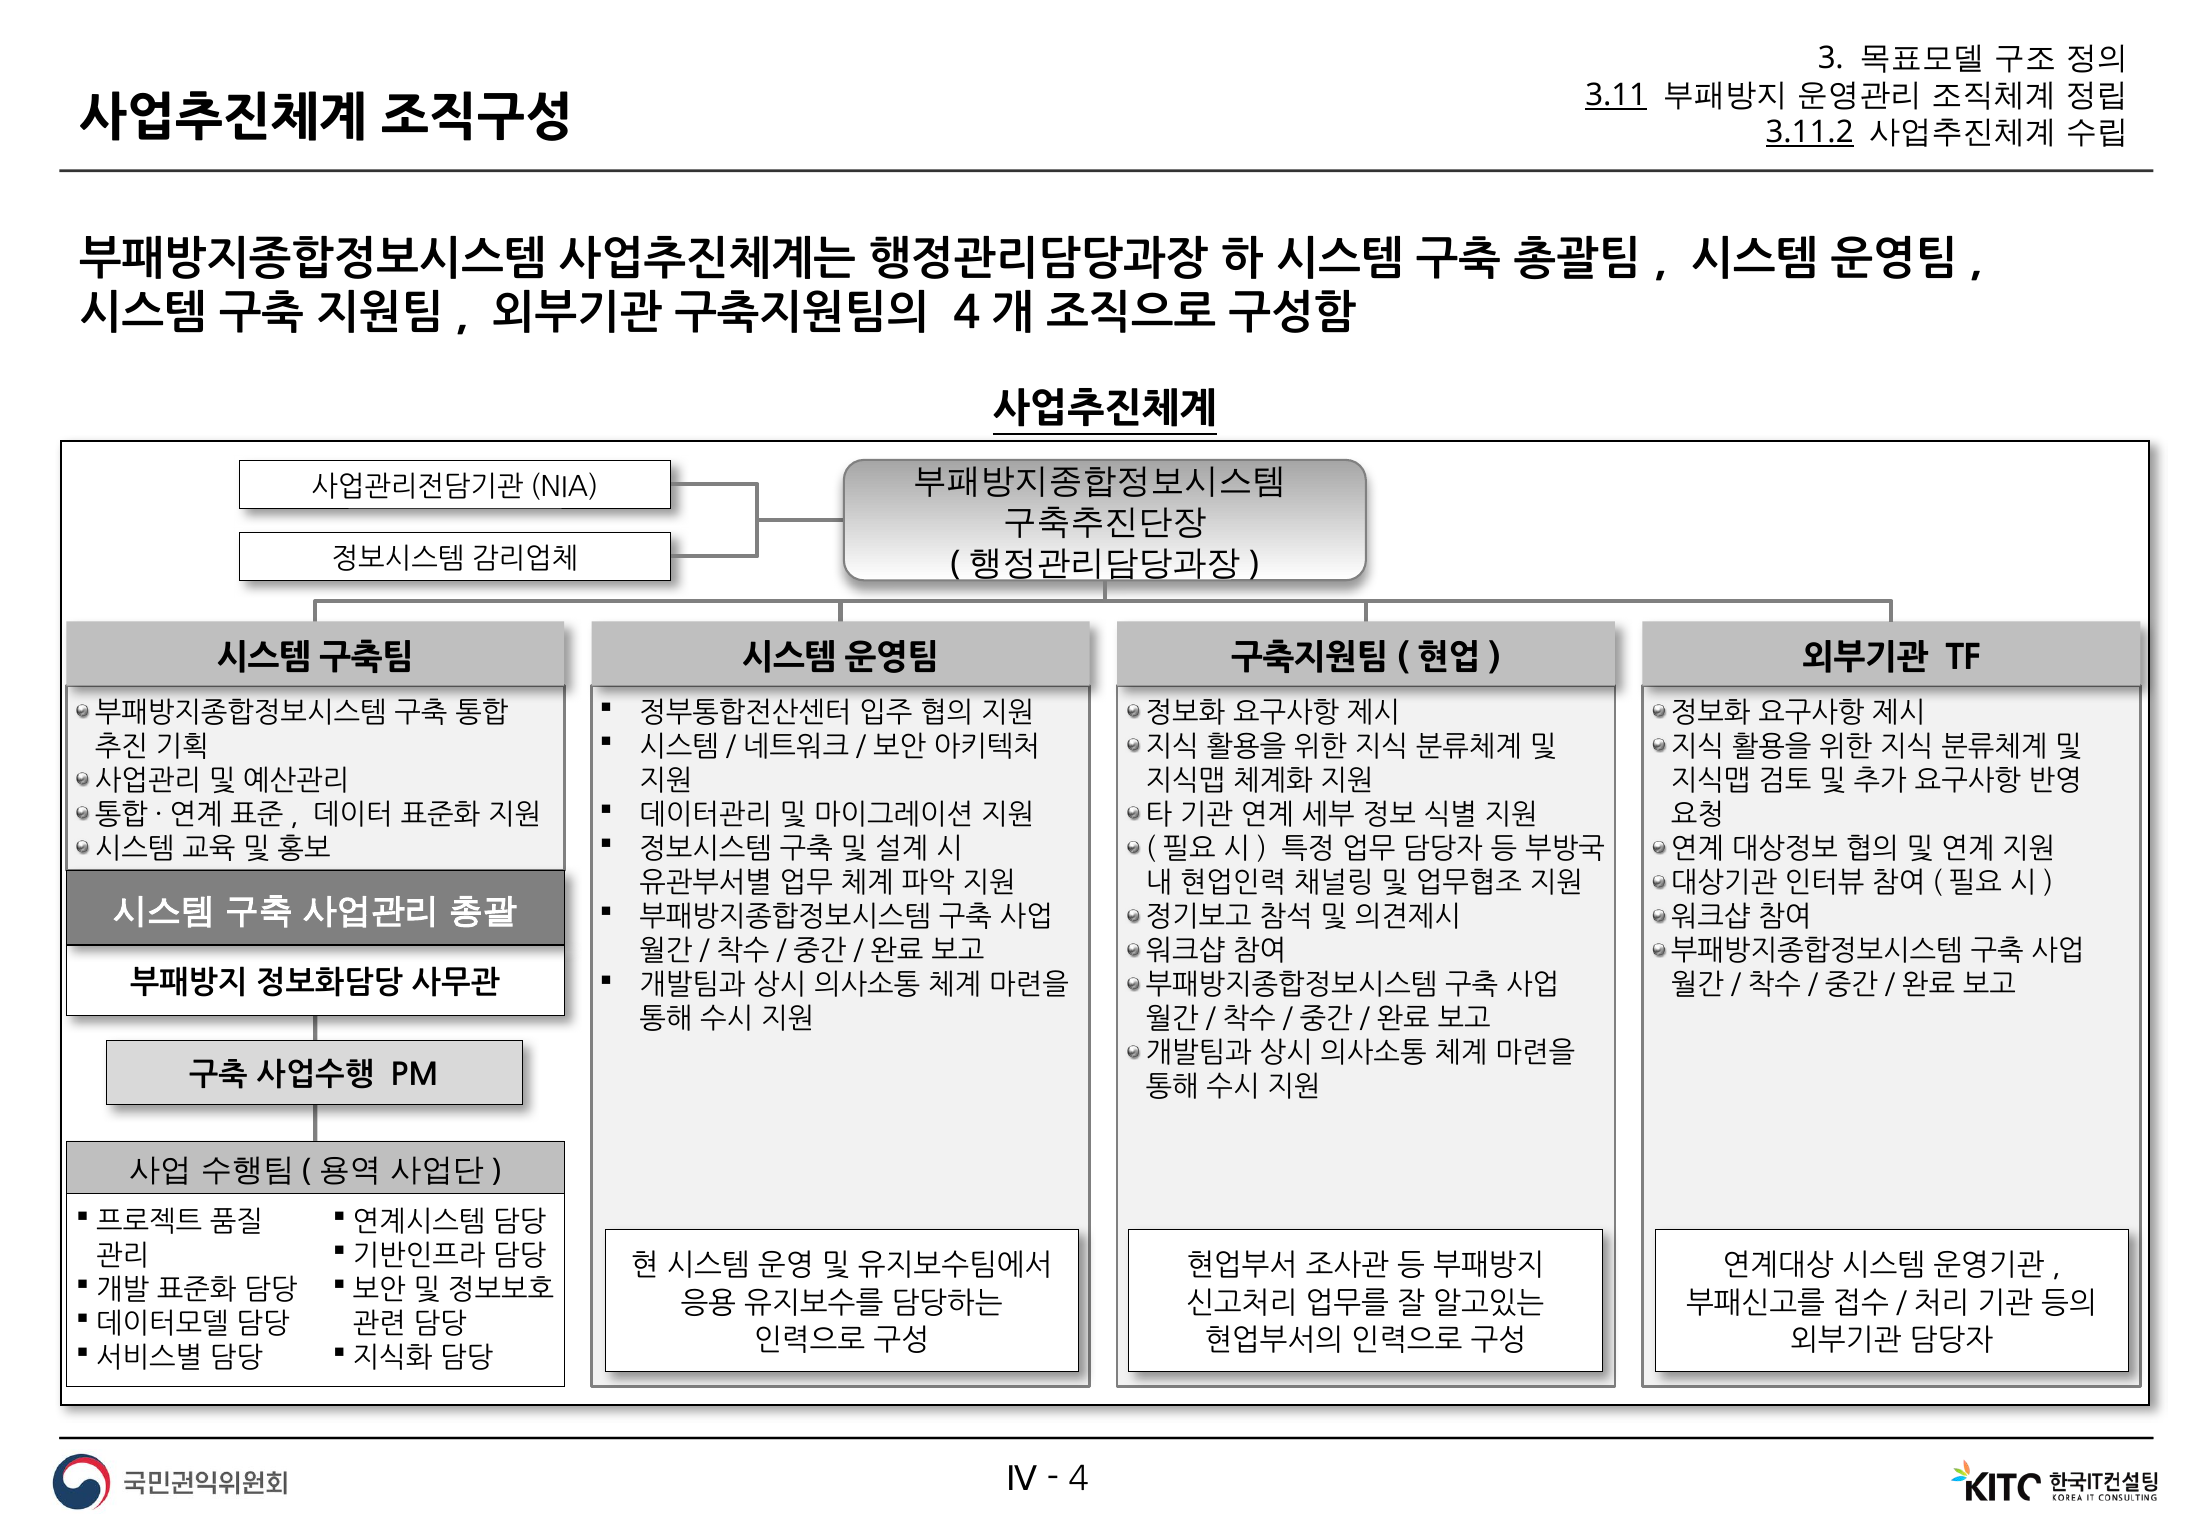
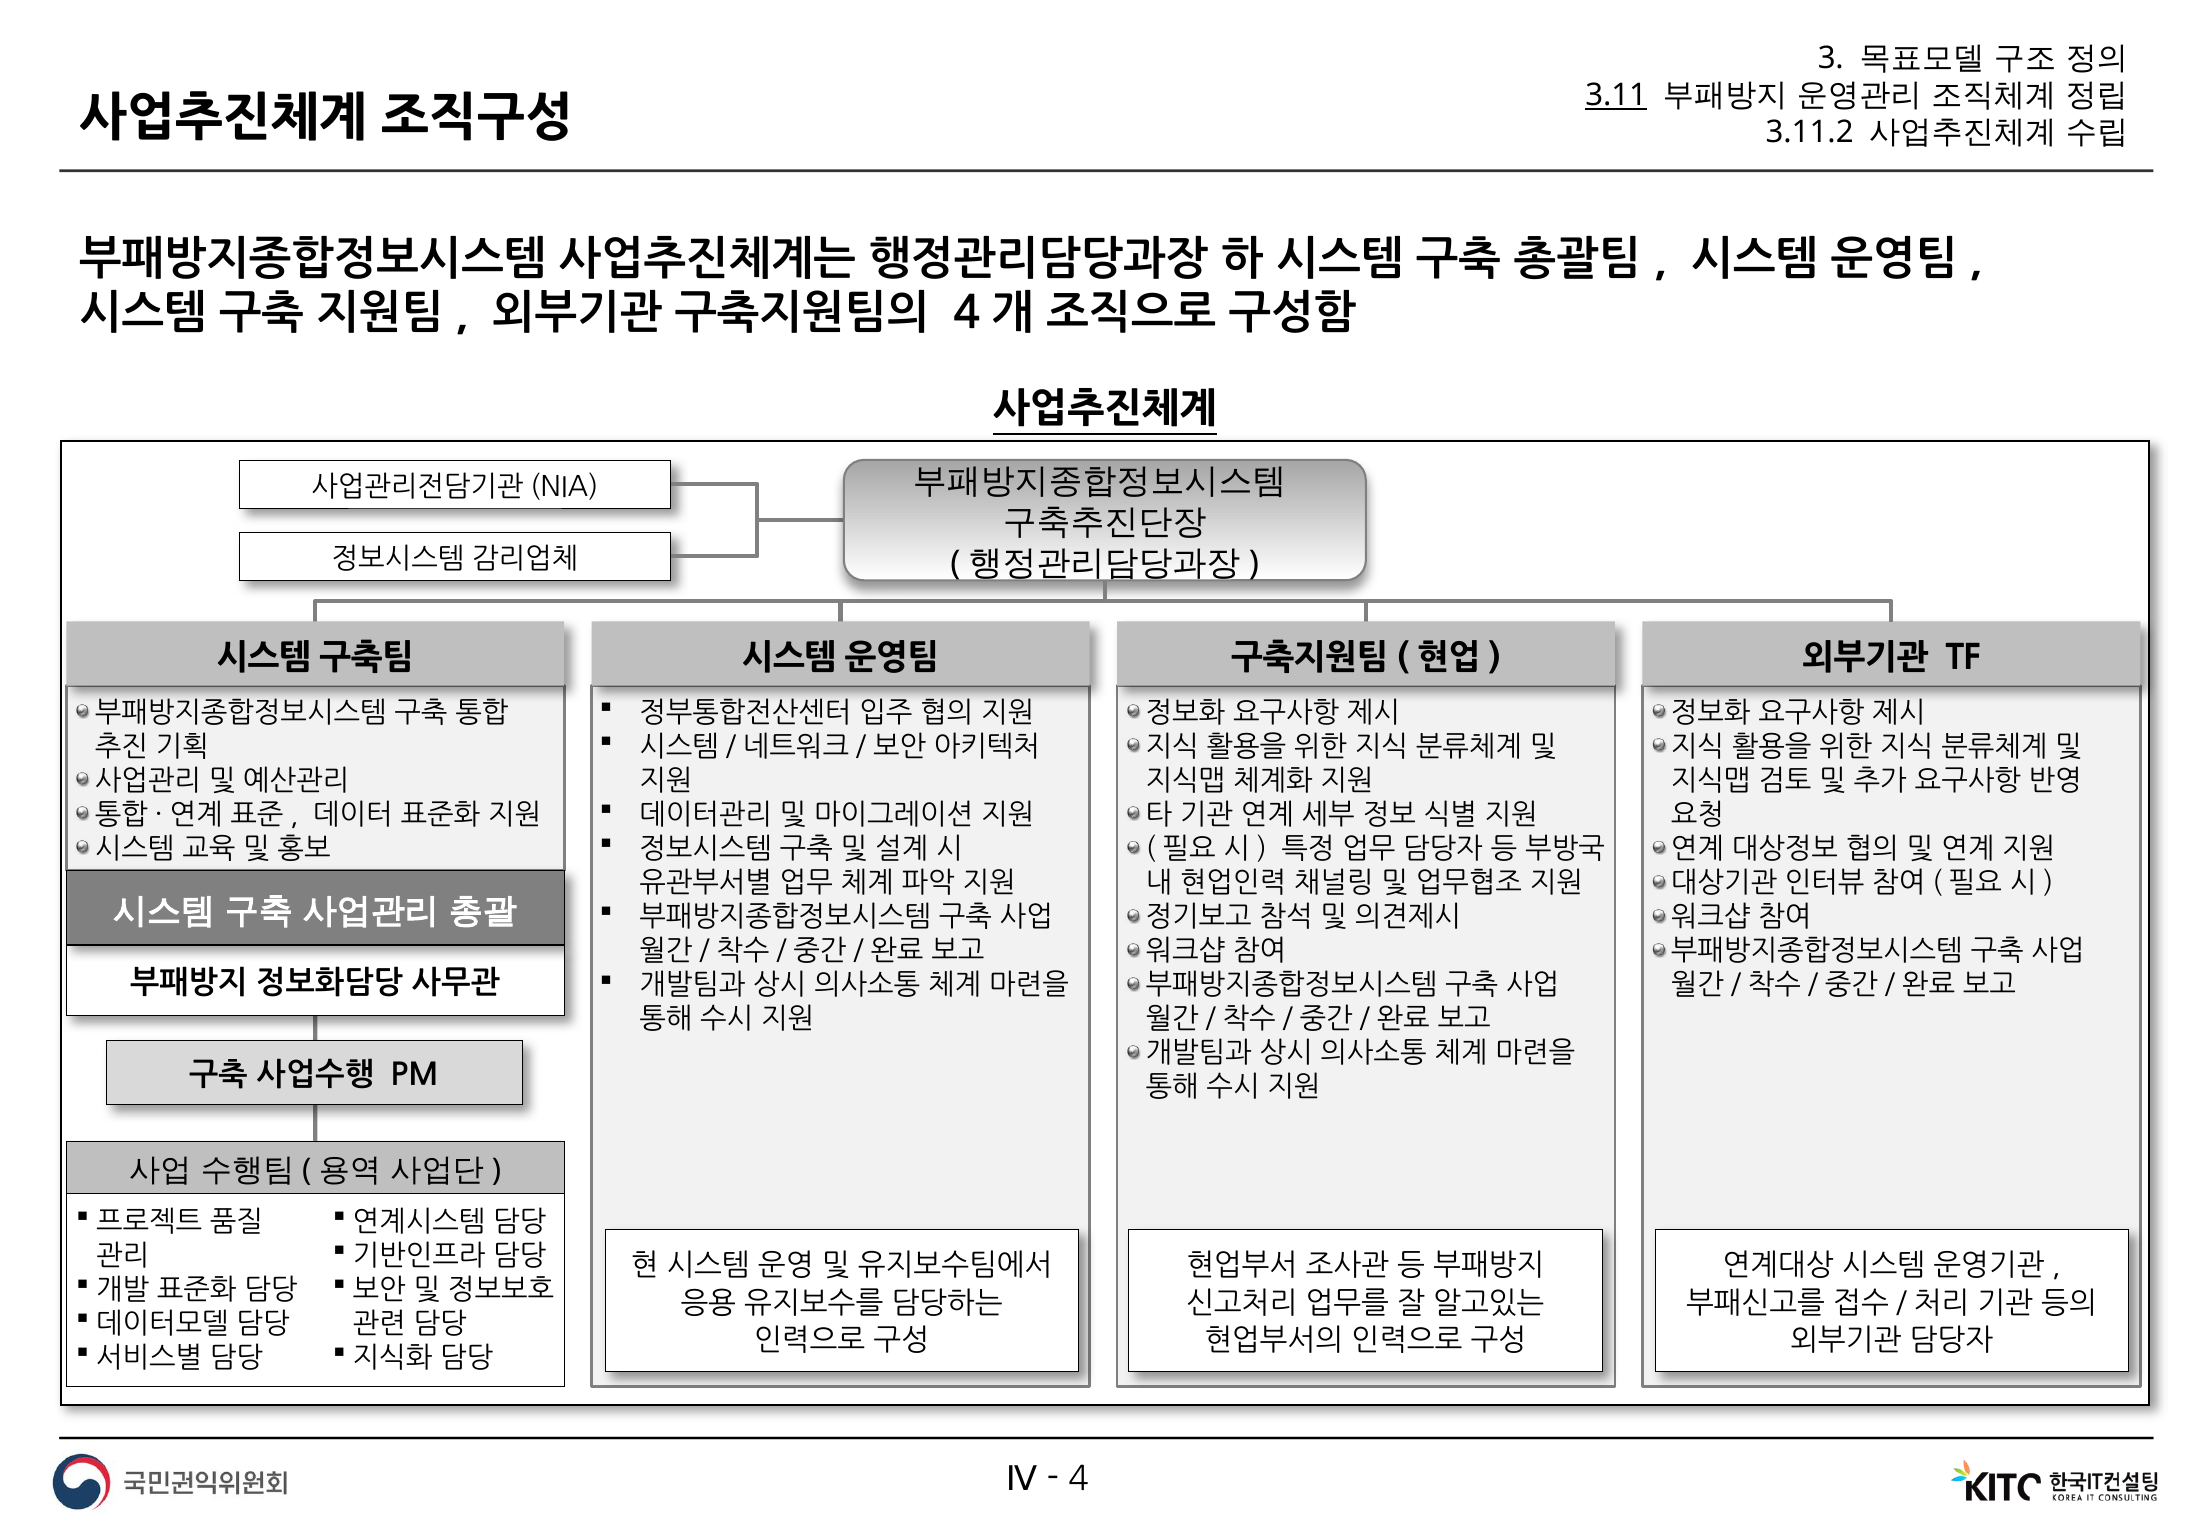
3.11.2 underline: present -> none (1810, 133)
